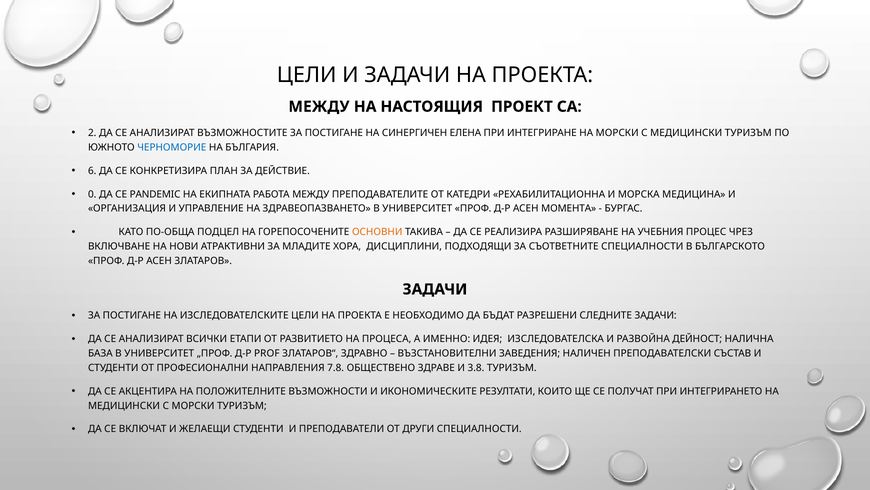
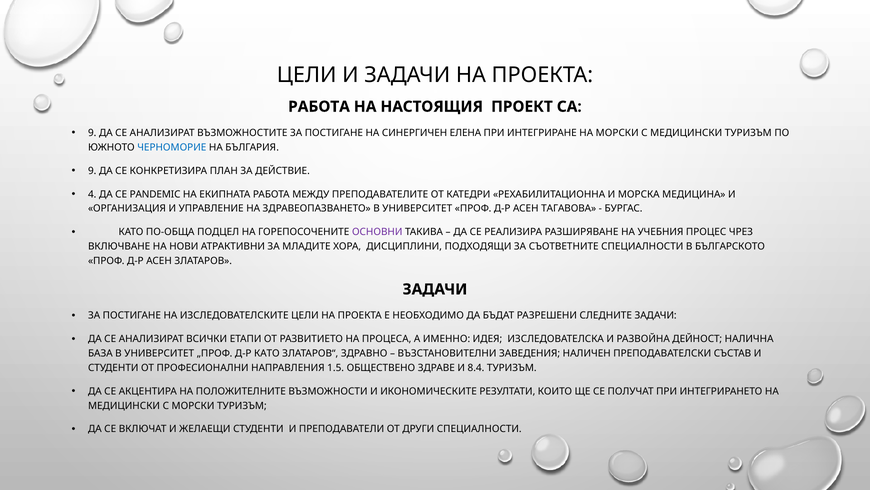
МЕЖДУ: МЕЖДУ -> РАБОТА (319, 107)
2: 2 -> 9 (92, 133)
6: 6 -> 9 (92, 171)
0: 0 -> 4 (92, 194)
МОМЕНТА: МОМЕНТА -> ТАГАВОВА (569, 208)
ОСНОВНИ colour: orange -> purple (377, 232)
Д-Р PROF: PROF -> КАТО (267, 353)
7.8: 7.8 -> 1.5 (336, 367)
3.8: 3.8 -> 8.4 (476, 367)
